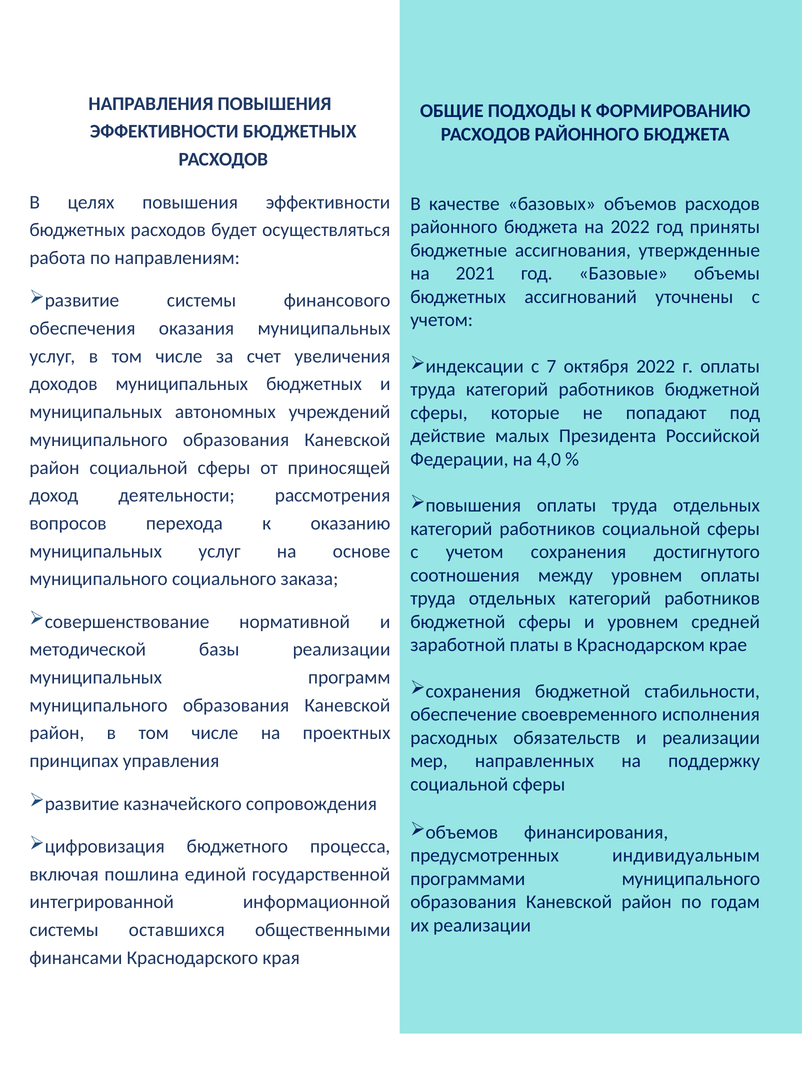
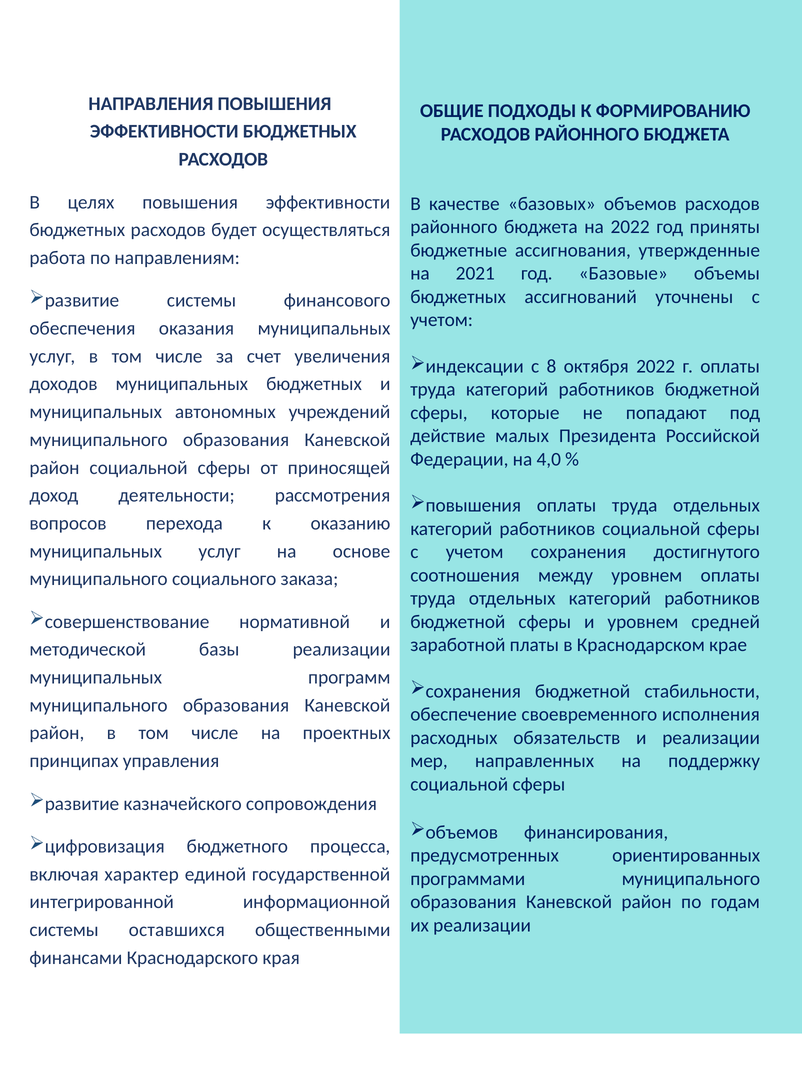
7: 7 -> 8 (551, 366)
индивидуальным: индивидуальным -> ориентированных (686, 855)
пошлина: пошлина -> характер (142, 874)
